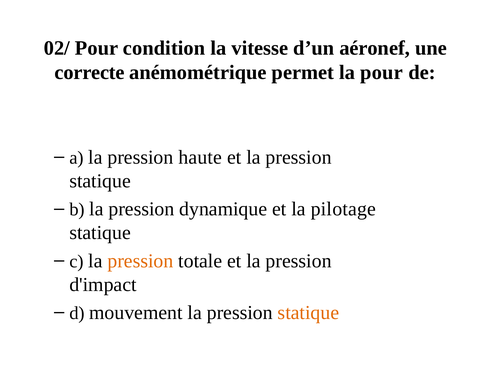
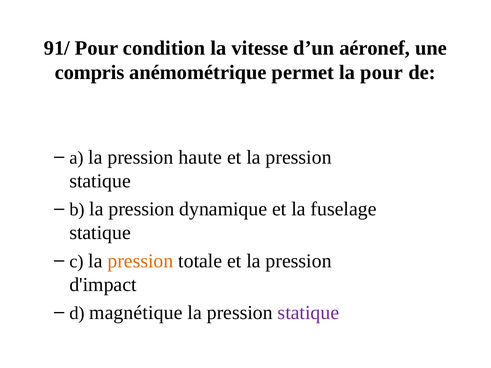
02/: 02/ -> 91/ (57, 48)
correcte: correcte -> compris (90, 73)
pilotage: pilotage -> fuselage (343, 209)
mouvement: mouvement -> magnétique (136, 313)
statique colour: orange -> purple (308, 313)
